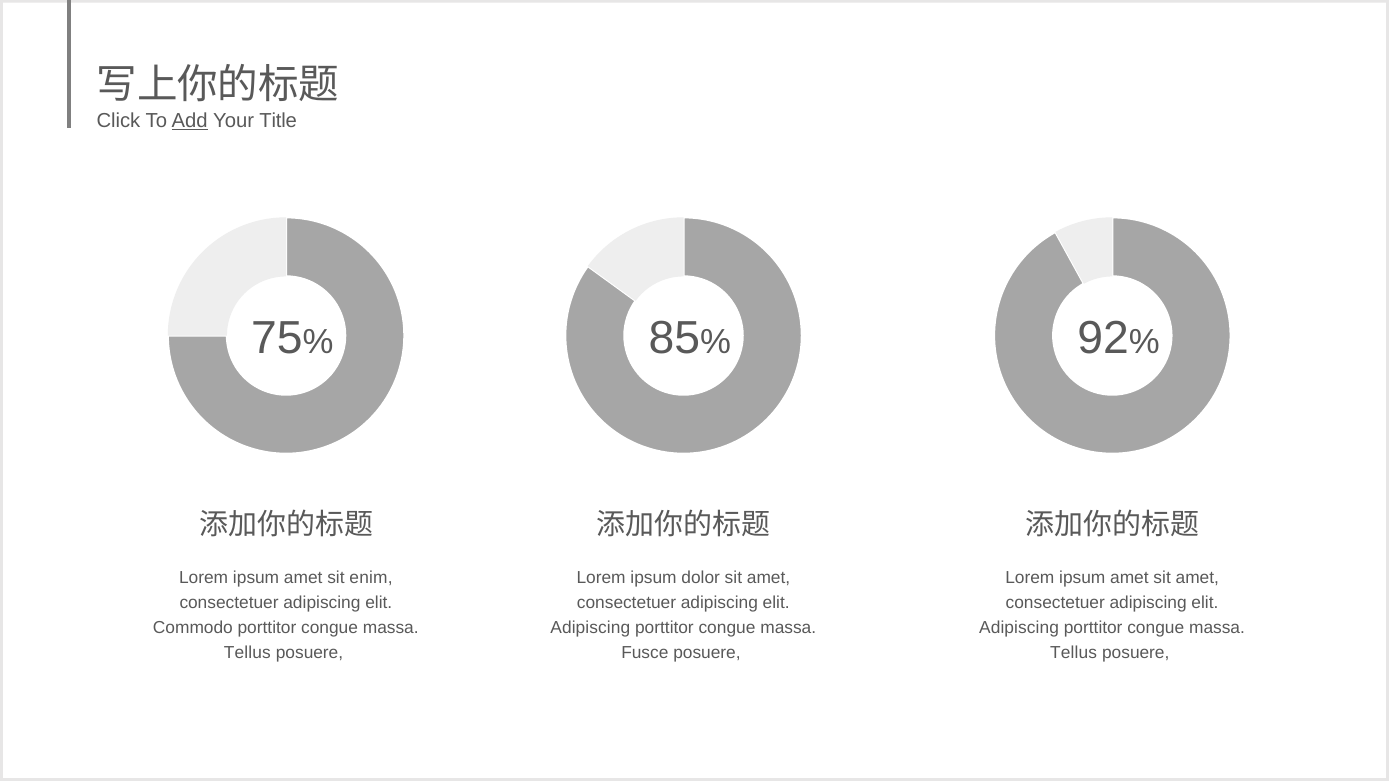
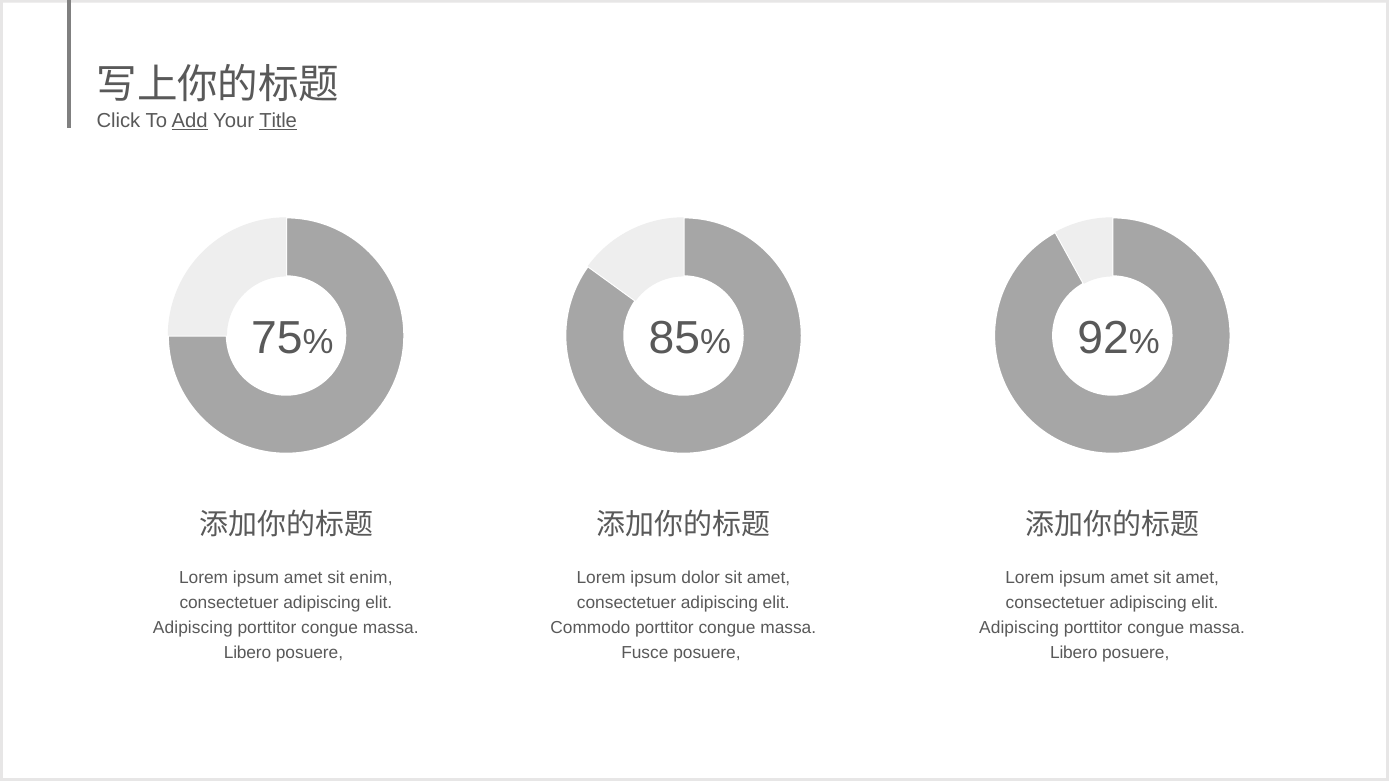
Title underline: none -> present (278, 121)
Commodo: Commodo -> Adipiscing (193, 628)
Adipiscing: Adipiscing -> Commodo (590, 628)
Tellus: Tellus -> Libero (248, 653)
Tellus: Tellus -> Libero (1074, 653)
